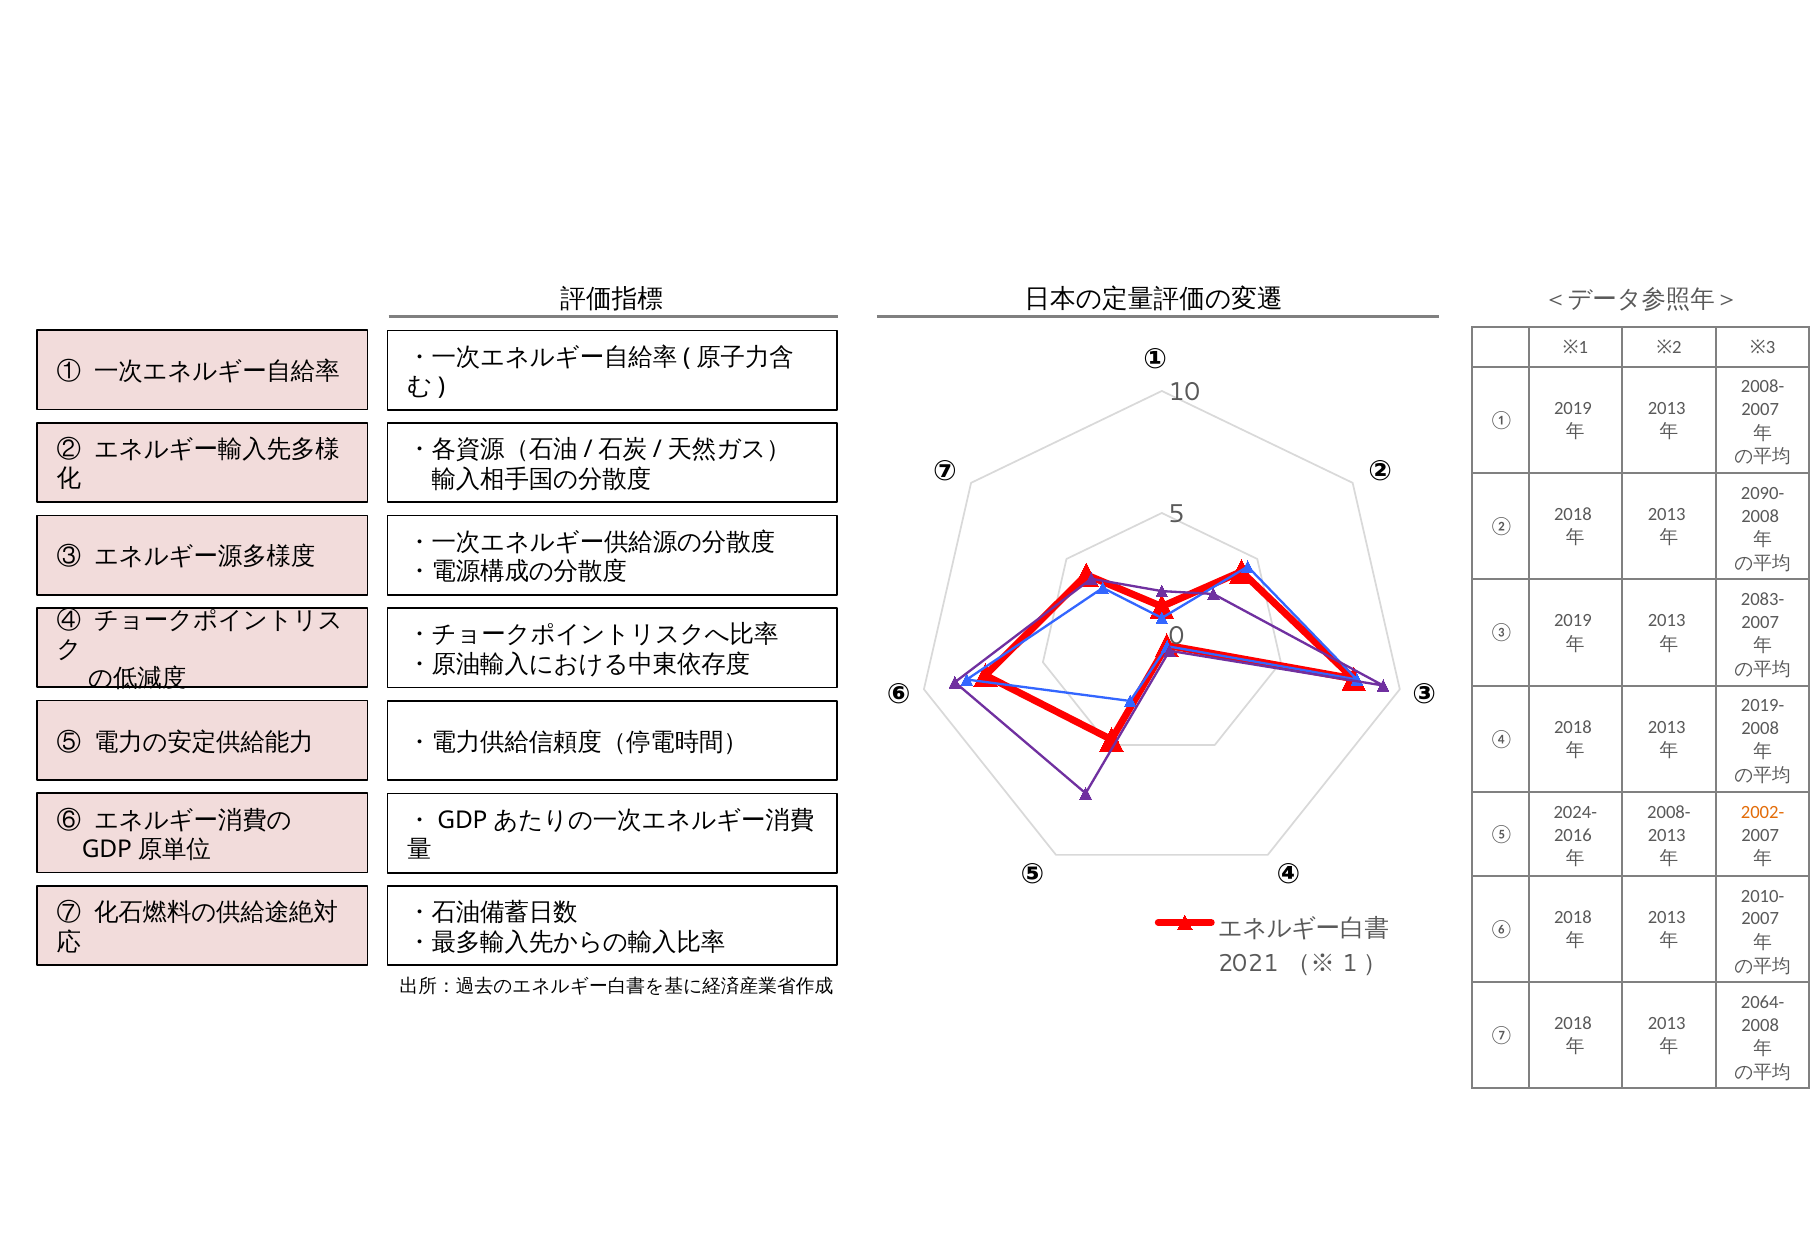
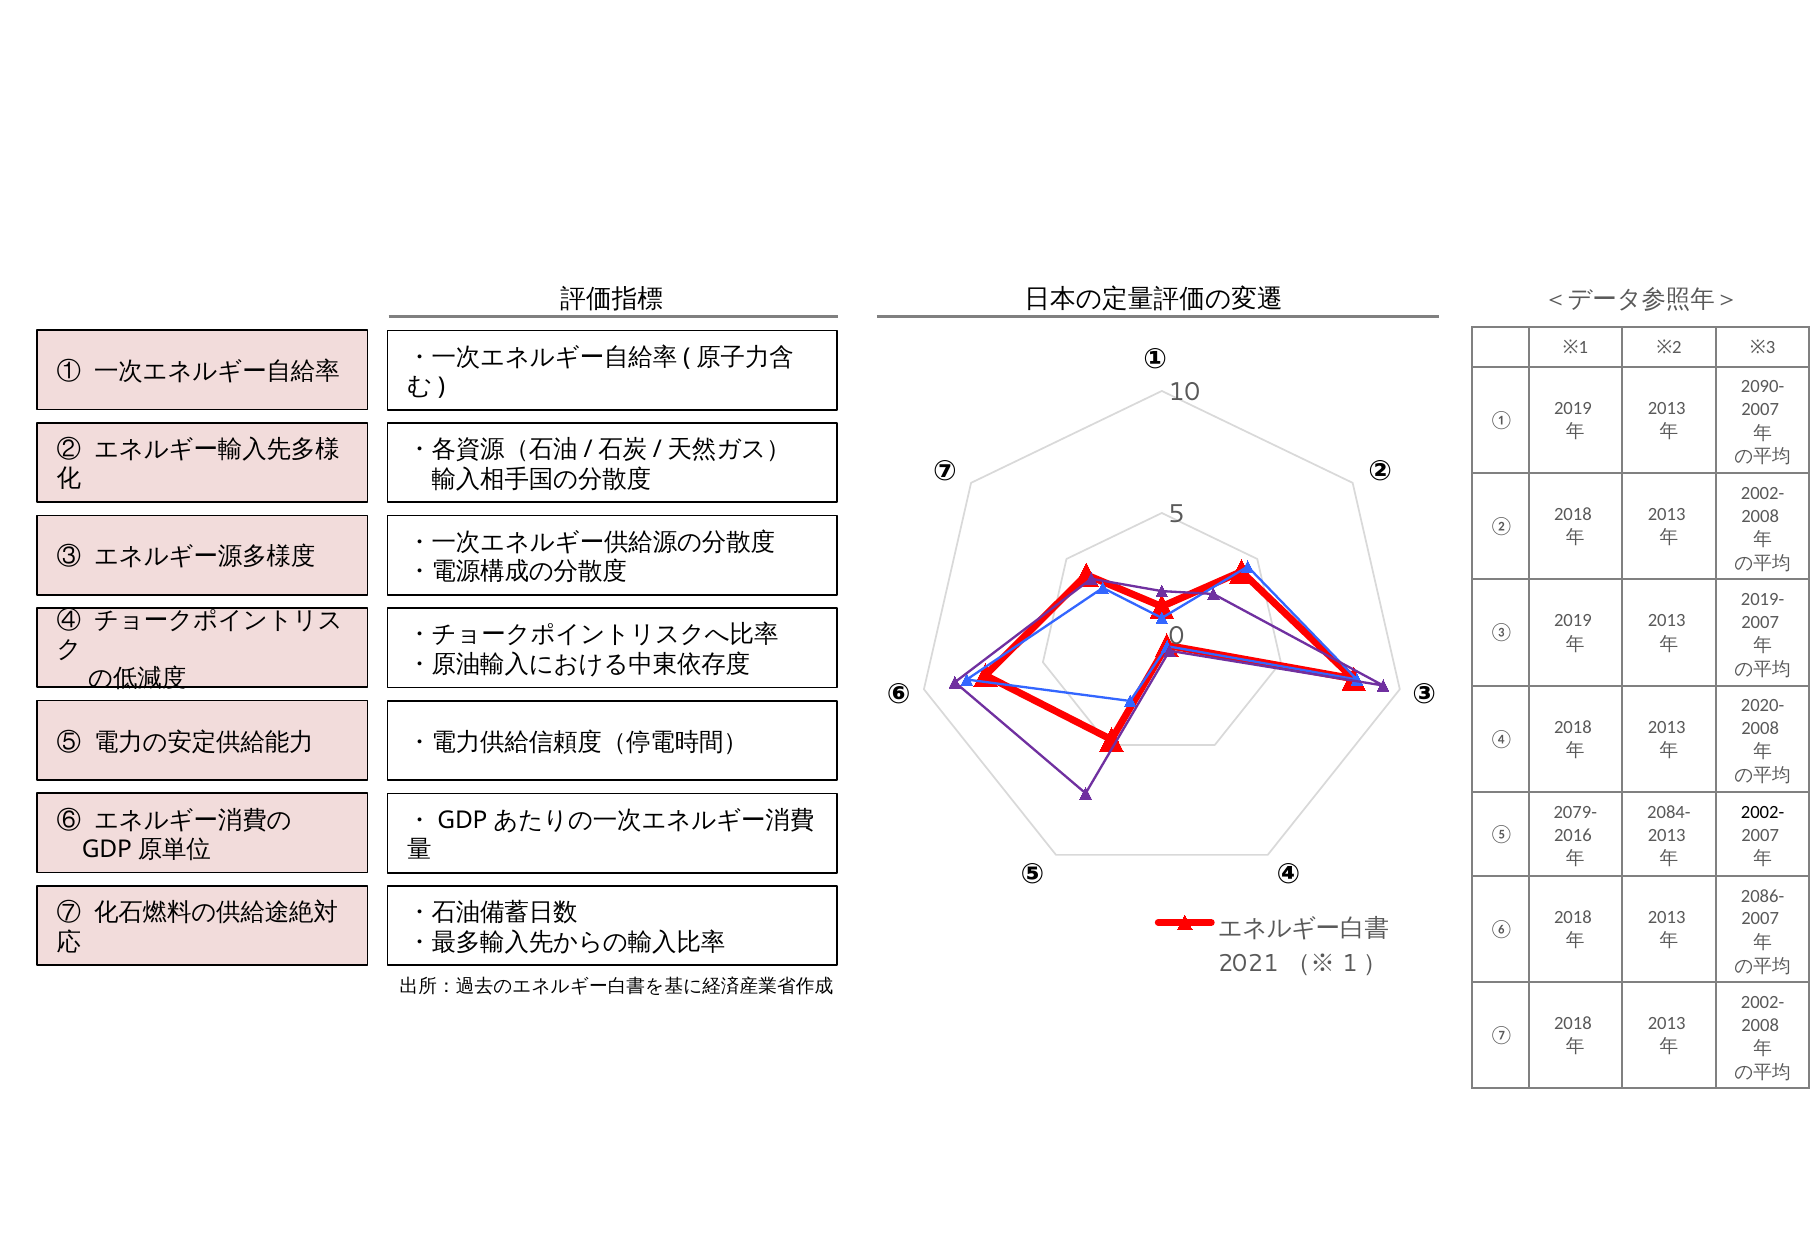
2008-: 2008- -> 2090- (1763, 387)
2090-: 2090- -> 2002- (1763, 493)
2083-: 2083- -> 2019- (1763, 599)
2019-: 2019- -> 2020- (1763, 706)
2024-: 2024- -> 2079- (1575, 812)
2008-: 2008- -> 2084- (1669, 812)
2002- colour: orange -> black (1763, 812)
2010-: 2010- -> 2086- (1763, 896)
2064-: 2064- -> 2002- (1763, 1002)
